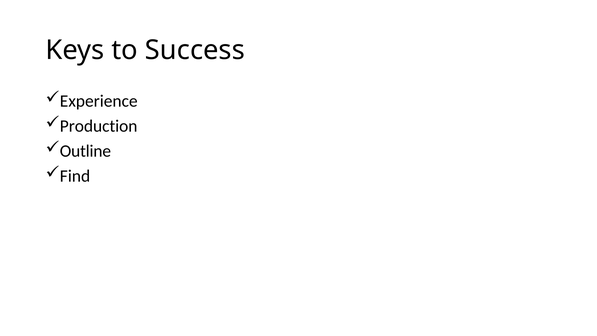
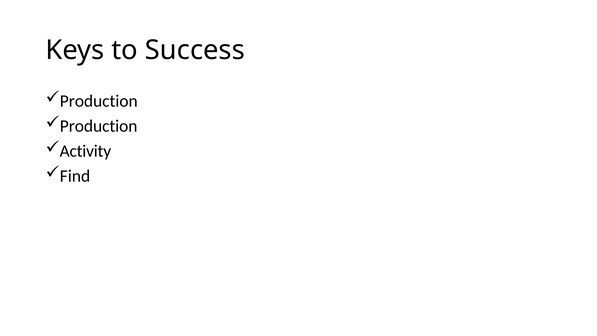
Experience: Experience -> Production (99, 101)
Outline: Outline -> Activity (85, 151)
